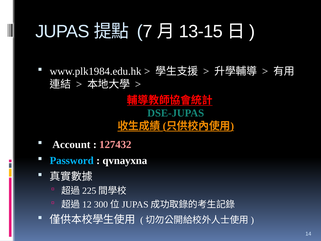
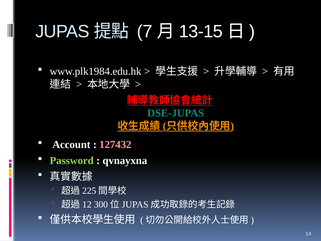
Password colour: light blue -> light green (72, 160)
